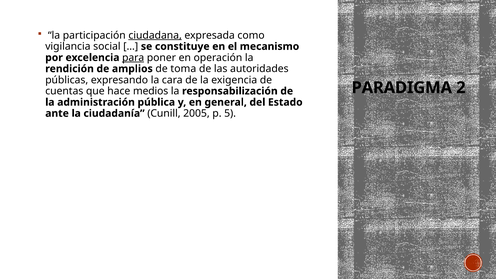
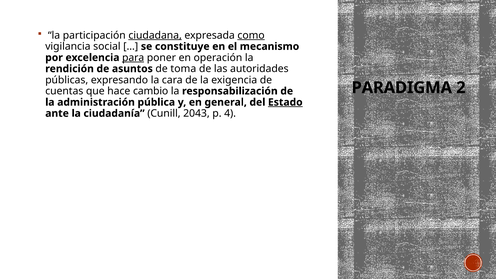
como underline: none -> present (251, 35)
amplios: amplios -> asuntos (132, 69)
medios: medios -> cambio (151, 91)
Estado underline: none -> present (285, 102)
2005: 2005 -> 2043 (196, 113)
5: 5 -> 4 (230, 113)
